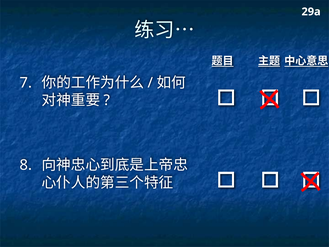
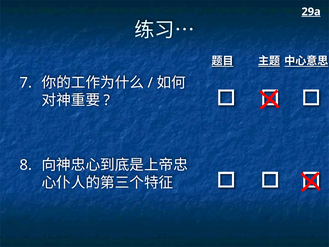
29a underline: none -> present (311, 12)
